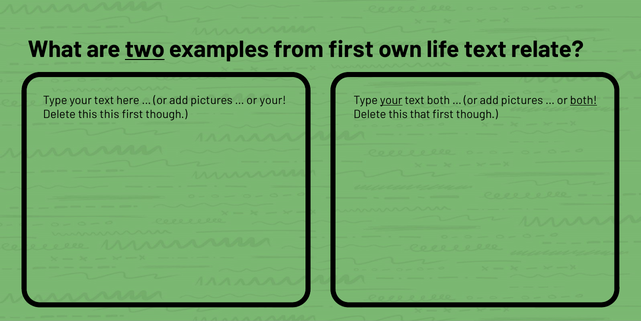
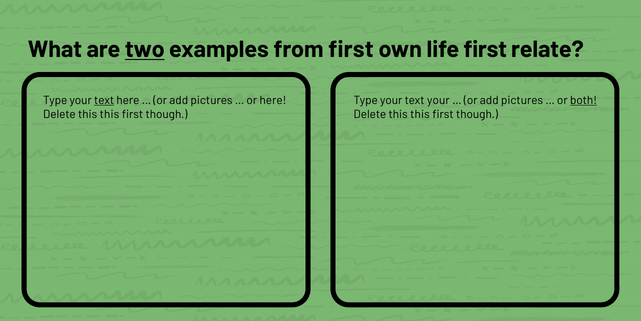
life text: text -> first (485, 49)
text underline: none -> present (104, 100)
or your: your -> here (273, 100)
your underline: present -> none (391, 100)
text both: both -> your (438, 100)
that: that -> this (420, 114)
